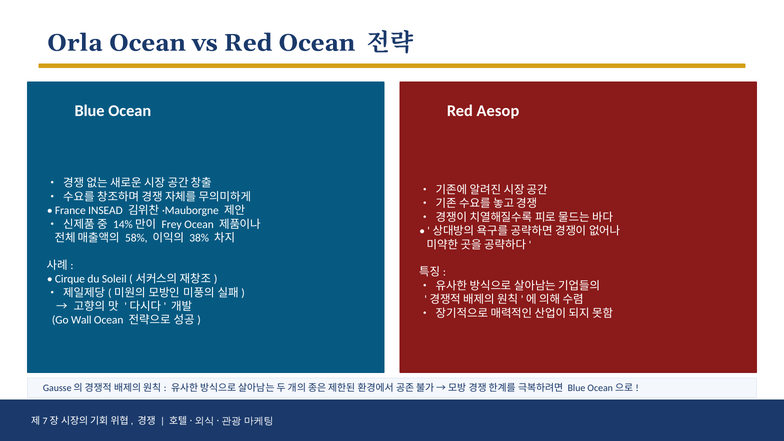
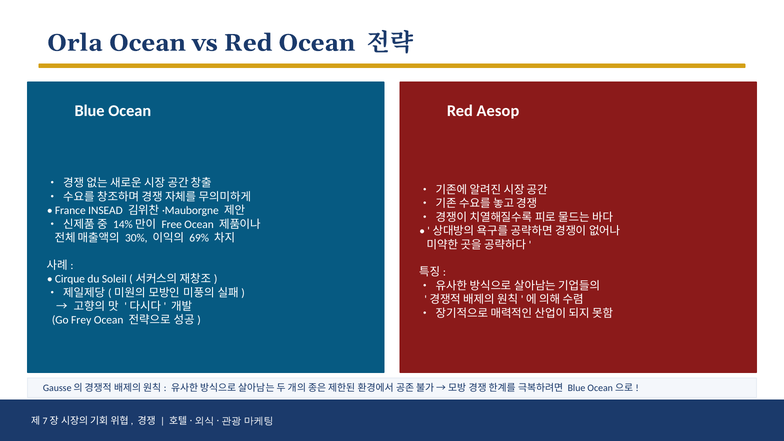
Frey: Frey -> Free (172, 224)
58%: 58% -> 30% (136, 238)
38%: 38% -> 69% (199, 238)
Wall: Wall -> Frey (81, 320)
